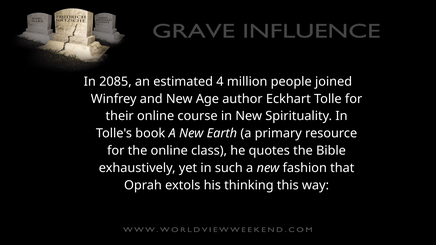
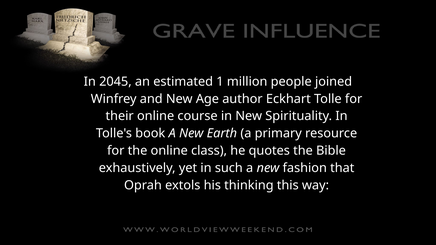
2085: 2085 -> 2045 (115, 82)
4: 4 -> 1 (220, 82)
